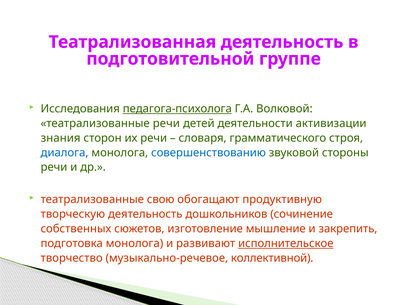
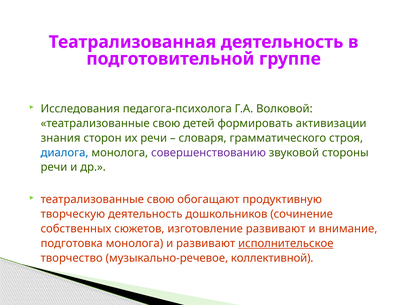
педагога-психолога underline: present -> none (177, 109)
речи: речи -> свою (166, 123)
деятельности: деятельности -> формировать (255, 123)
совершенствованию colour: blue -> purple (208, 153)
изготовление мышление: мышление -> развивают (276, 229)
закрепить: закрепить -> внимание (348, 229)
